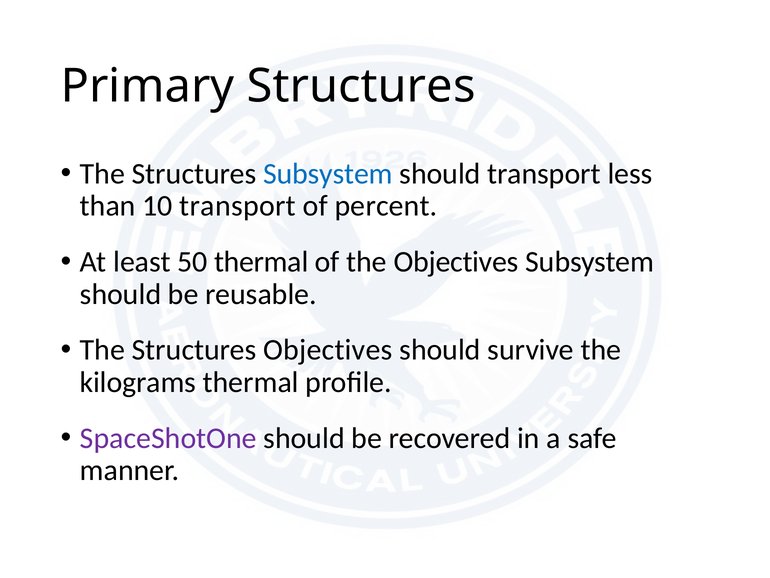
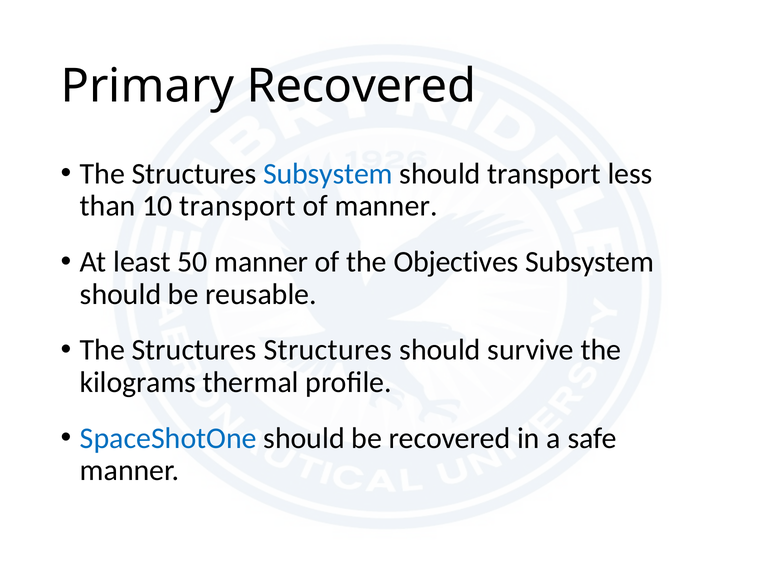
Primary Structures: Structures -> Recovered (361, 86)
of percent: percent -> manner (386, 206)
50 thermal: thermal -> manner (261, 262)
Structures Objectives: Objectives -> Structures (328, 350)
SpaceShotOne colour: purple -> blue (168, 438)
